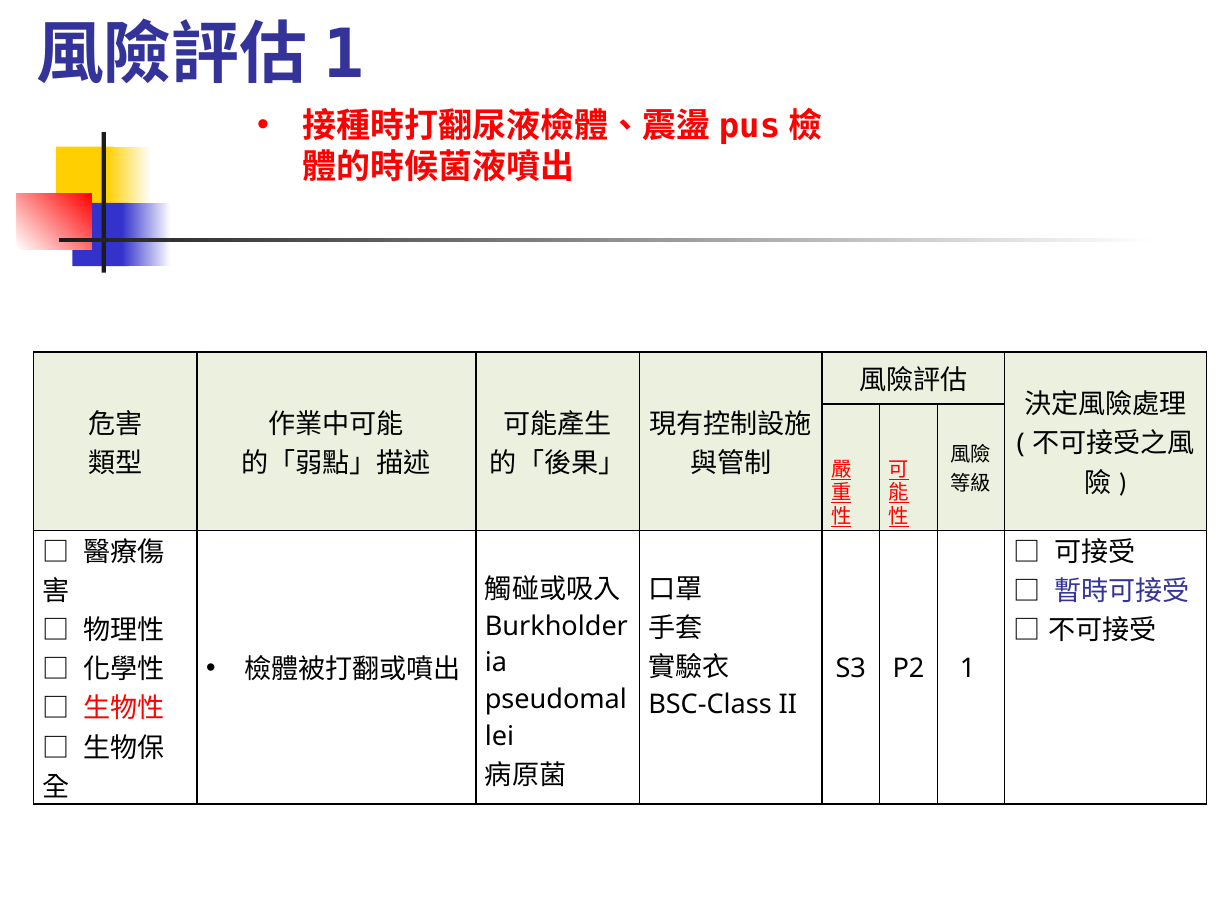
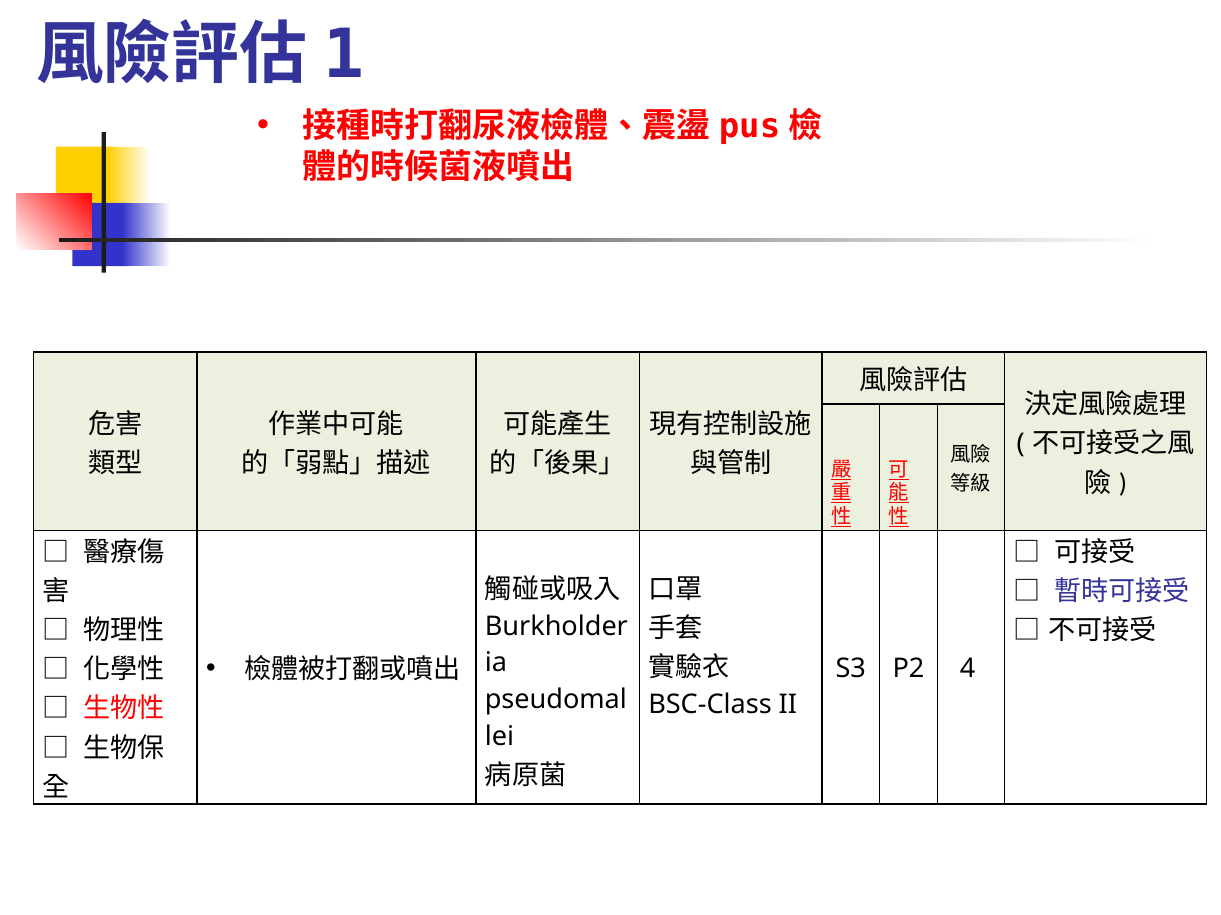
P2 1: 1 -> 4 (968, 669)
